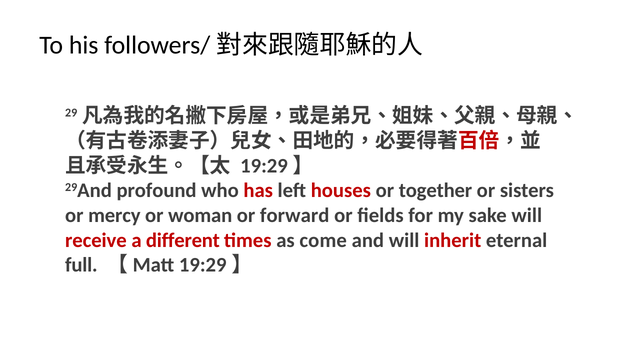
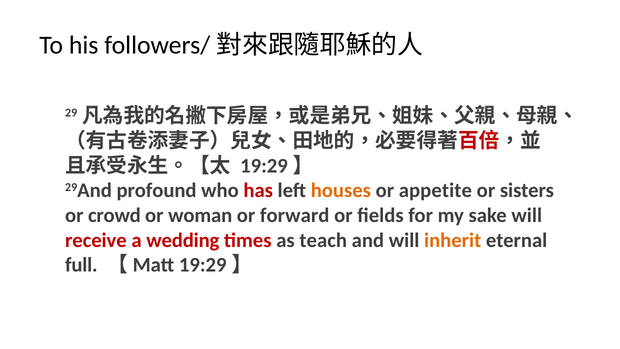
houses colour: red -> orange (341, 190)
together: together -> appetite (435, 190)
mercy: mercy -> crowd (114, 215)
different: different -> wedding (183, 240)
come: come -> teach (323, 240)
inherit colour: red -> orange (453, 240)
